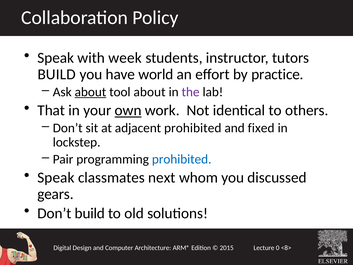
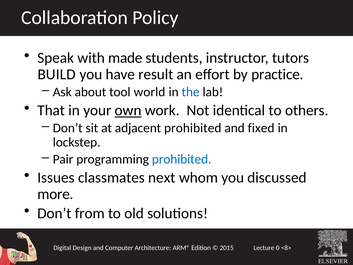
week: week -> made (125, 58)
world: world -> result (156, 74)
about underline: present -> none (90, 92)
tool about: about -> world (150, 92)
the colour: purple -> blue (191, 92)
Speak: Speak -> Issues (56, 177)
gears: gears -> more (55, 194)
Don’t build: build -> from (90, 213)
